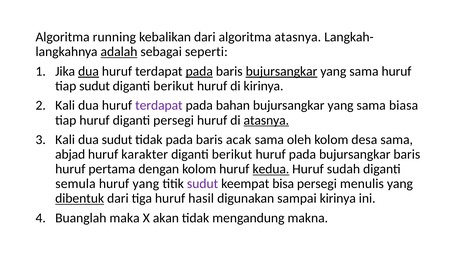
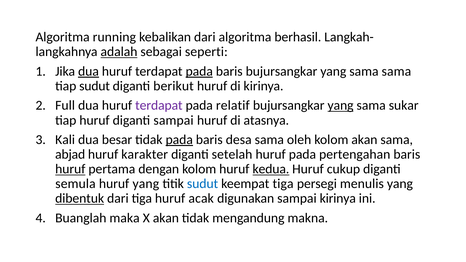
algoritma atasnya: atasnya -> berhasil (298, 37)
bujursangkar underline: present -> none (282, 71)
sama huruf: huruf -> sama (396, 71)
Kali: Kali -> Full (65, 106)
bahan: bahan -> relatif (233, 106)
yang underline: none -> present (341, 106)
biasa: biasa -> sukar (404, 106)
diganti persegi: persegi -> sampai (174, 120)
atasnya underline: present -> none (266, 120)
dua sudut: sudut -> besar (117, 140)
pada underline: none -> present (179, 140)
acak: acak -> desa (239, 140)
kolom desa: desa -> akan (364, 140)
berikut: berikut -> setelah (232, 154)
pada bujursangkar: bujursangkar -> pertengahan (355, 154)
huruf underline: none -> present (70, 169)
sudah: sudah -> cukup (343, 169)
sudut colour: purple -> blue (203, 184)
keempat bisa: bisa -> tiga (283, 184)
hasil: hasil -> acak (201, 199)
